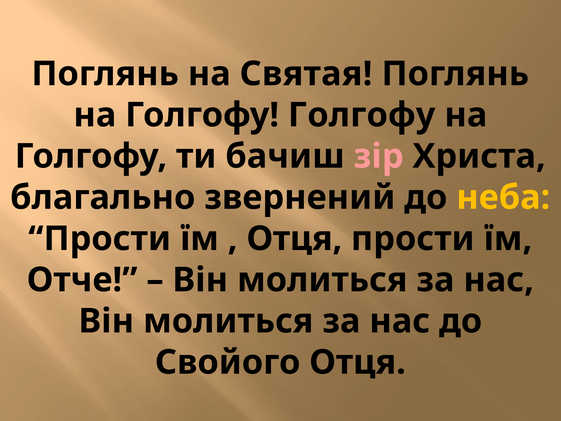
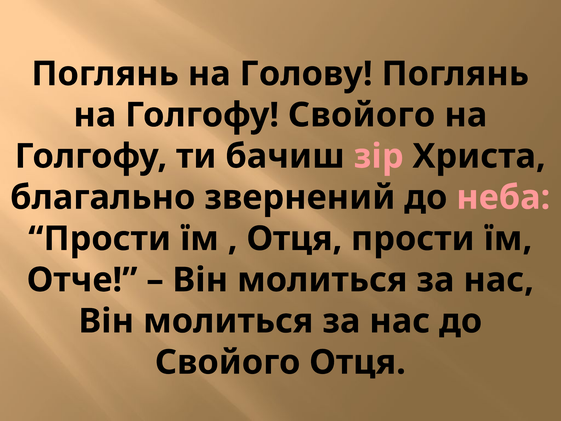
Святая: Святая -> Голову (306, 74)
Голгофу Голгофу: Голгофу -> Свойого (362, 115)
неба colour: yellow -> pink (503, 197)
